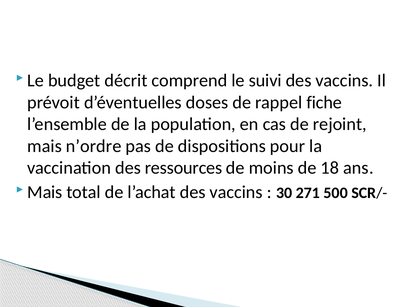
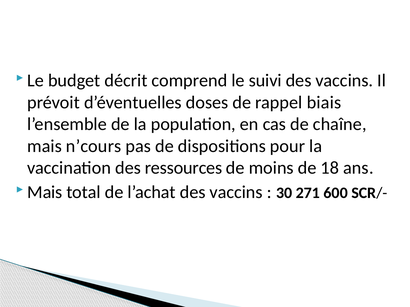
fiche: fiche -> biais (324, 103)
rejoint: rejoint -> chaîne (340, 124)
n’ordre: n’ordre -> n’cours (94, 146)
500: 500 -> 600 (336, 193)
